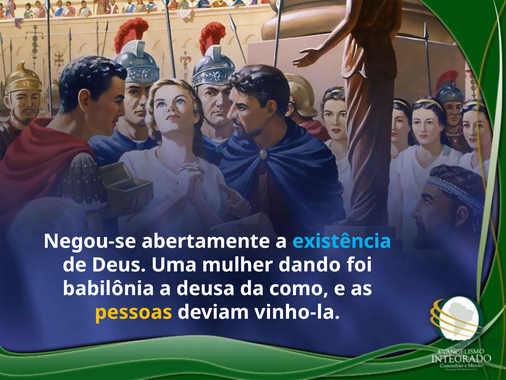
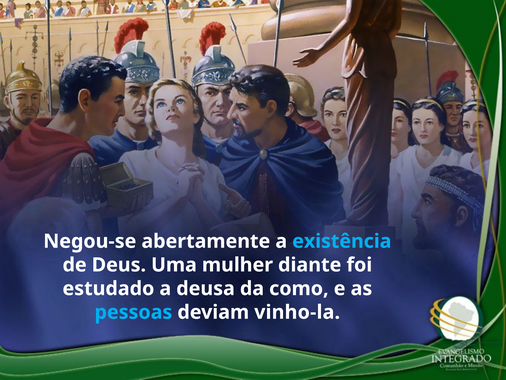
dando: dando -> diante (310, 265)
babilônia: babilônia -> estudado (108, 288)
pessoas colour: yellow -> light blue (133, 312)
